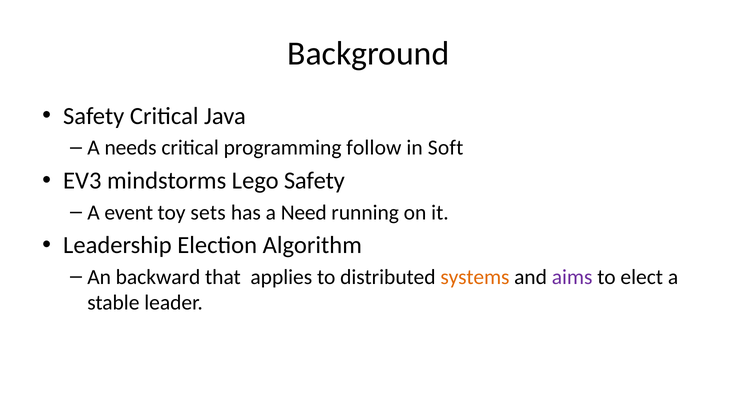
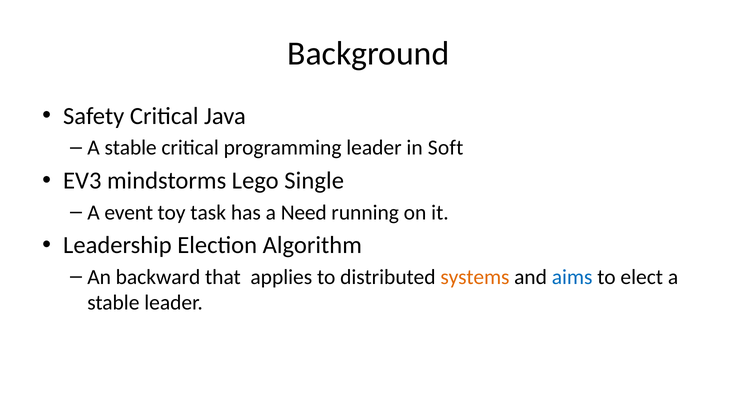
needs: needs -> stable (131, 148)
programming follow: follow -> leader (374, 148)
Lego Safety: Safety -> Single (314, 180)
sets: sets -> task (208, 212)
aims colour: purple -> blue (572, 277)
